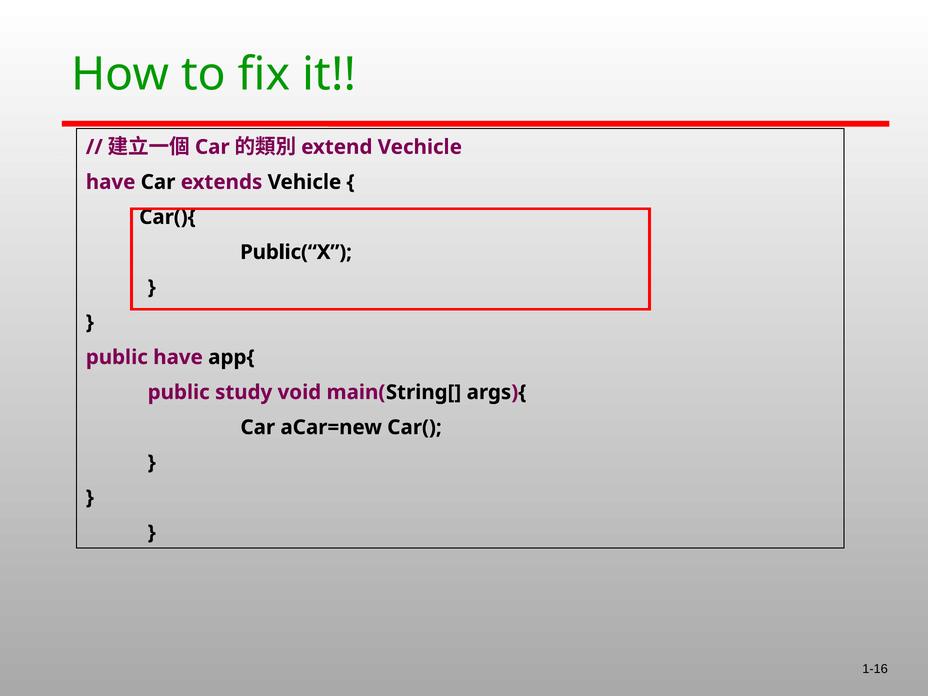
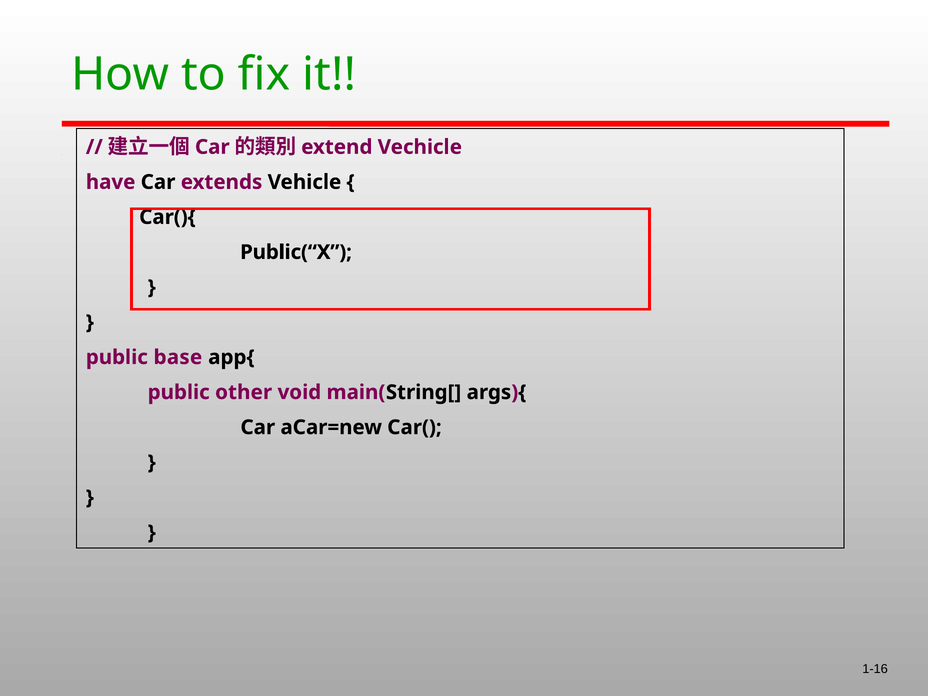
public have: have -> base (178, 357)
study: study -> other (244, 392)
